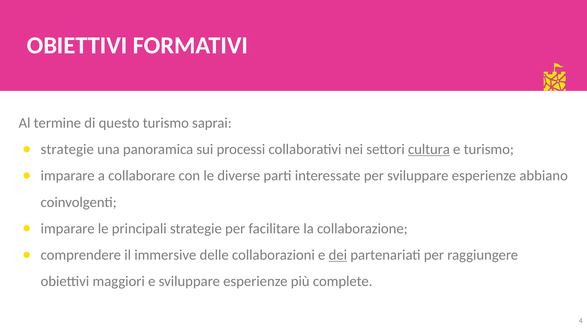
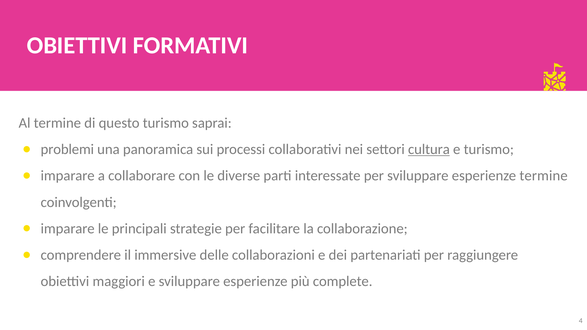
strategie: strategie -> problemi (67, 149)
esperienze abbiano: abbiano -> termine (544, 176)
dei underline: present -> none (338, 255)
